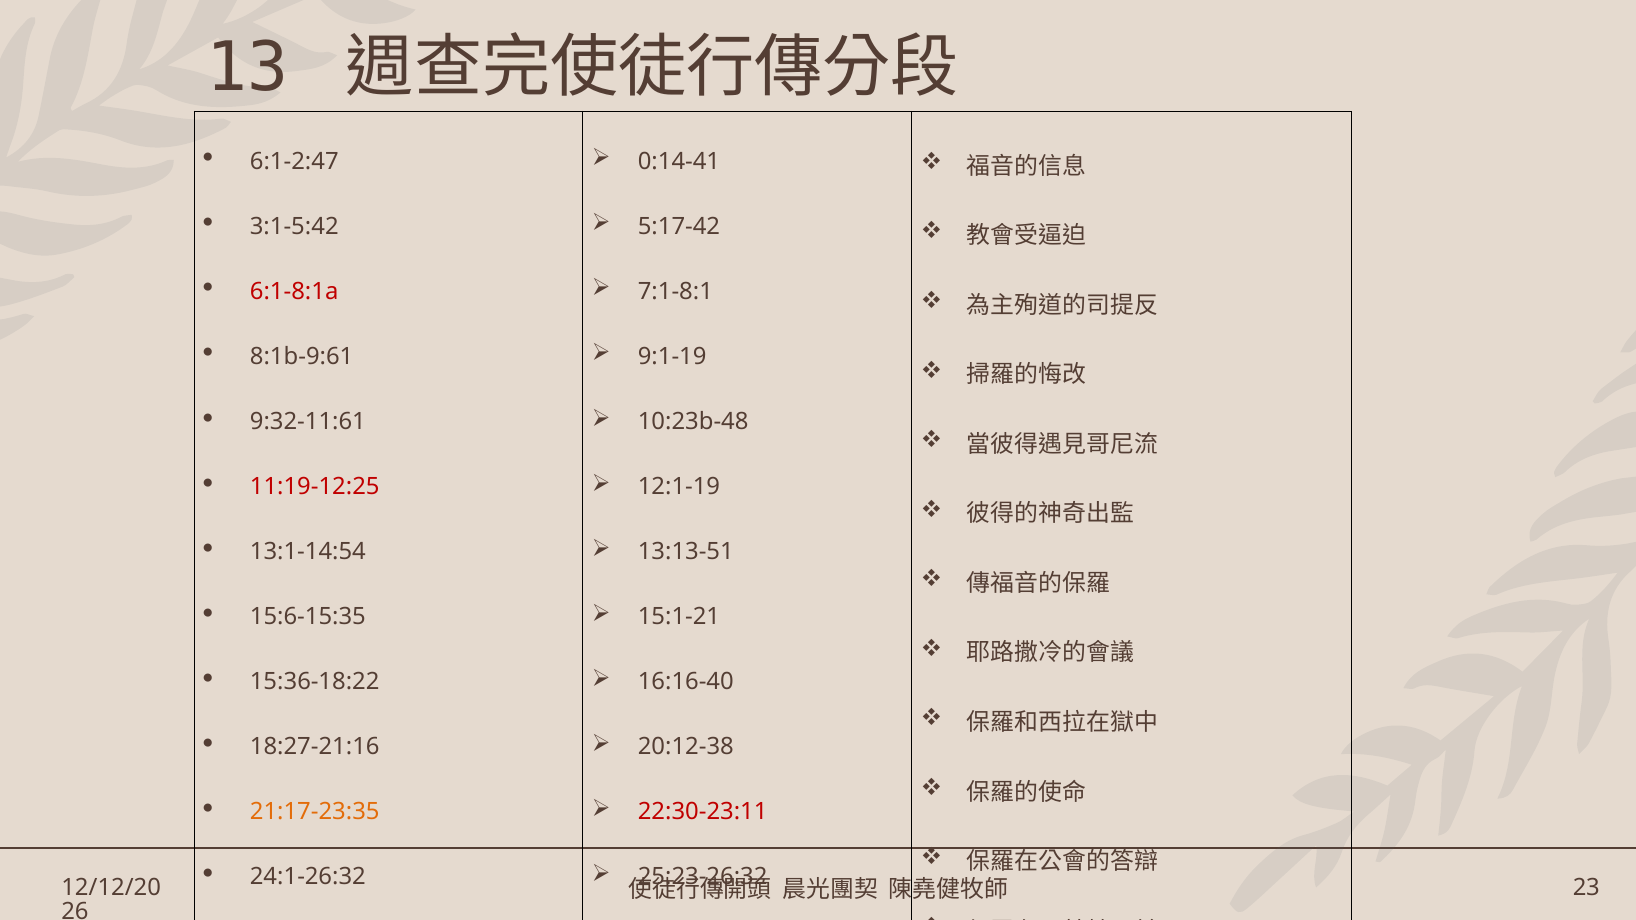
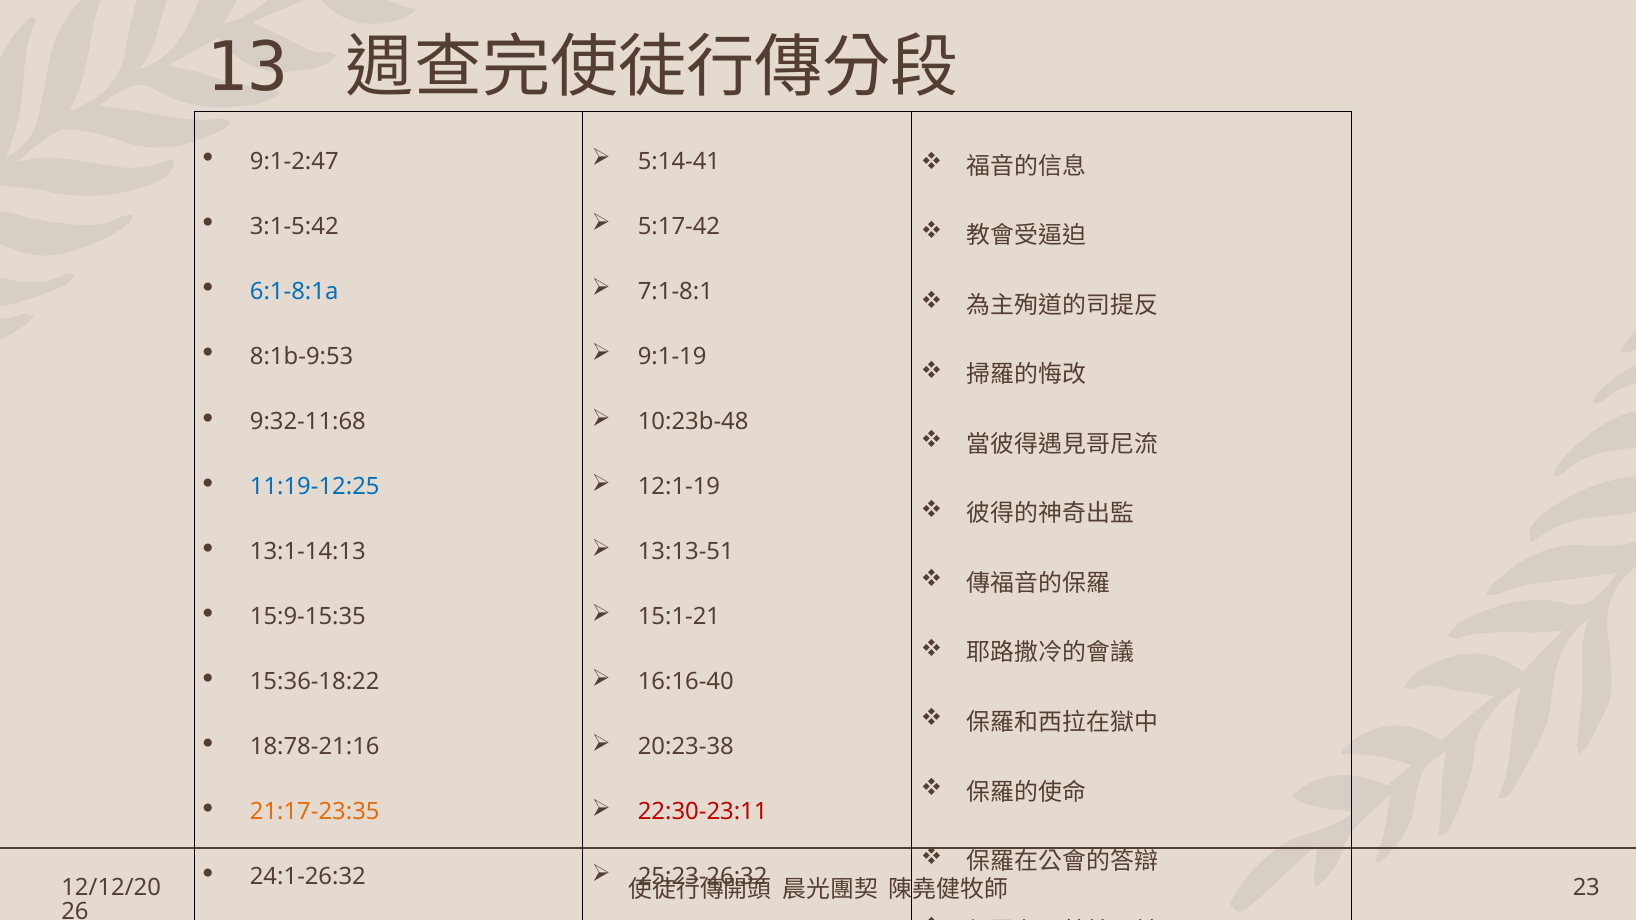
6:1-2:47: 6:1-2:47 -> 9:1-2:47 (294, 162)
0:14-41: 0:14-41 -> 5:14-41 (679, 162)
6:1-8:1a colour: red -> blue (294, 292)
8:1b-9:61: 8:1b-9:61 -> 8:1b-9:53 (302, 357)
9:32-11:61: 9:32-11:61 -> 9:32-11:68 (308, 422)
11:19-12:25 colour: red -> blue (315, 487)
13:1-14:54: 13:1-14:54 -> 13:1-14:13 (308, 552)
15:6-15:35: 15:6-15:35 -> 15:9-15:35 (308, 617)
18:27-21:16: 18:27-21:16 -> 18:78-21:16 (315, 747)
20:12-38: 20:12-38 -> 20:23-38 (686, 747)
